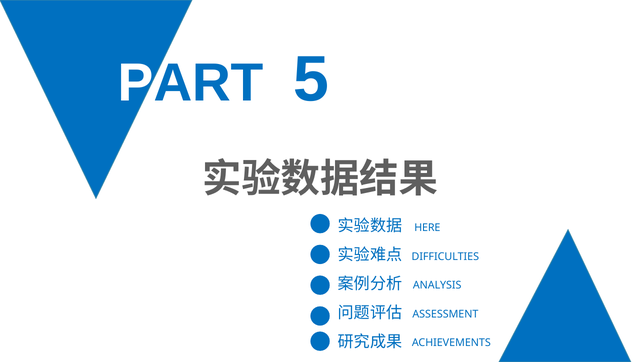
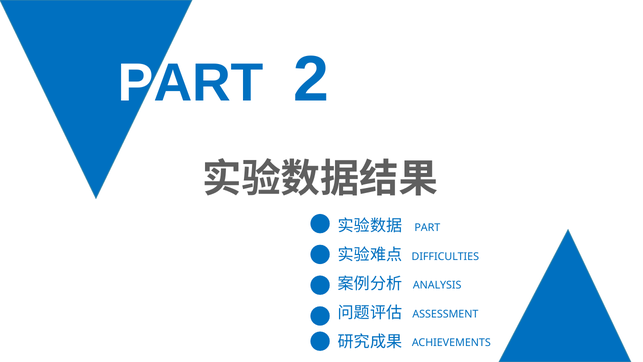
5: 5 -> 2 (311, 80)
HERE: HERE -> PART (427, 228)
